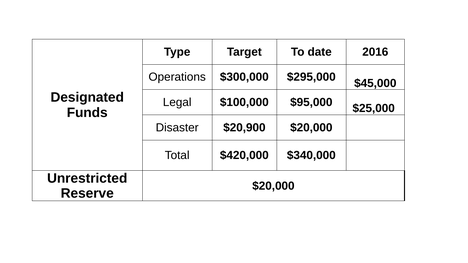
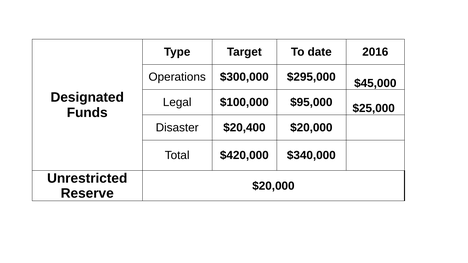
$20,900: $20,900 -> $20,400 (244, 128)
